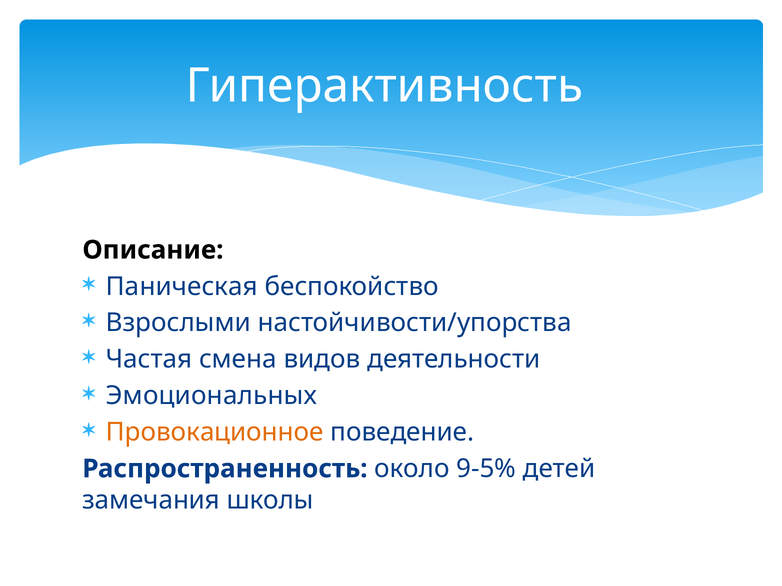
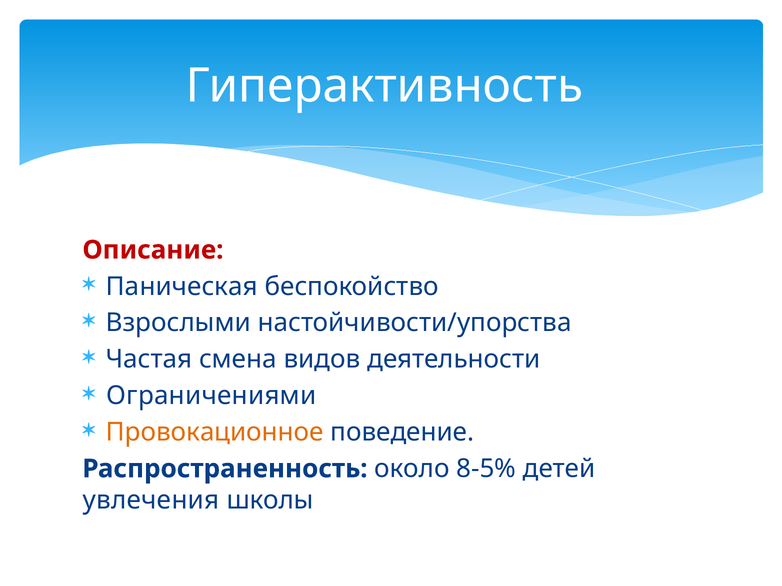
Описание colour: black -> red (153, 250)
Эмоциональных: Эмоциональных -> Ограничениями (211, 396)
9-5%: 9-5% -> 8-5% (486, 469)
замечания: замечания -> увлечения (151, 500)
